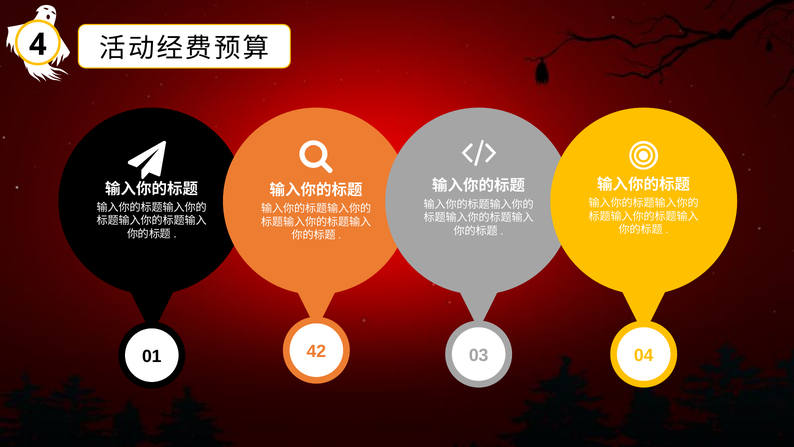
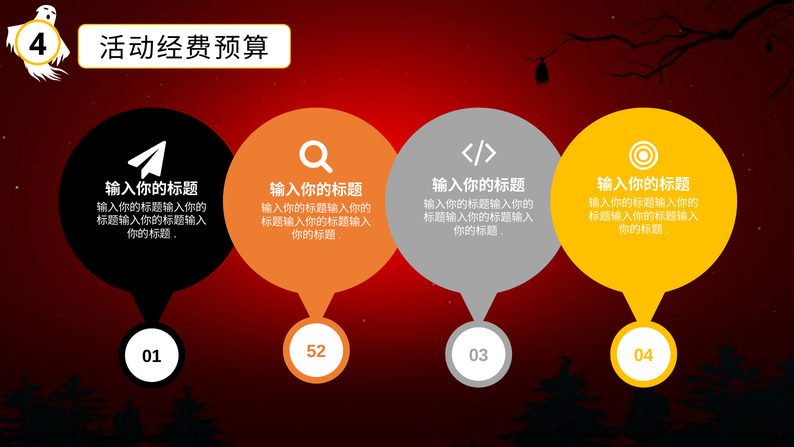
42: 42 -> 52 (316, 351)
